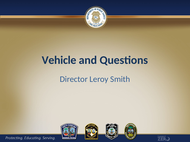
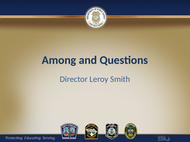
Vehicle: Vehicle -> Among (59, 60)
